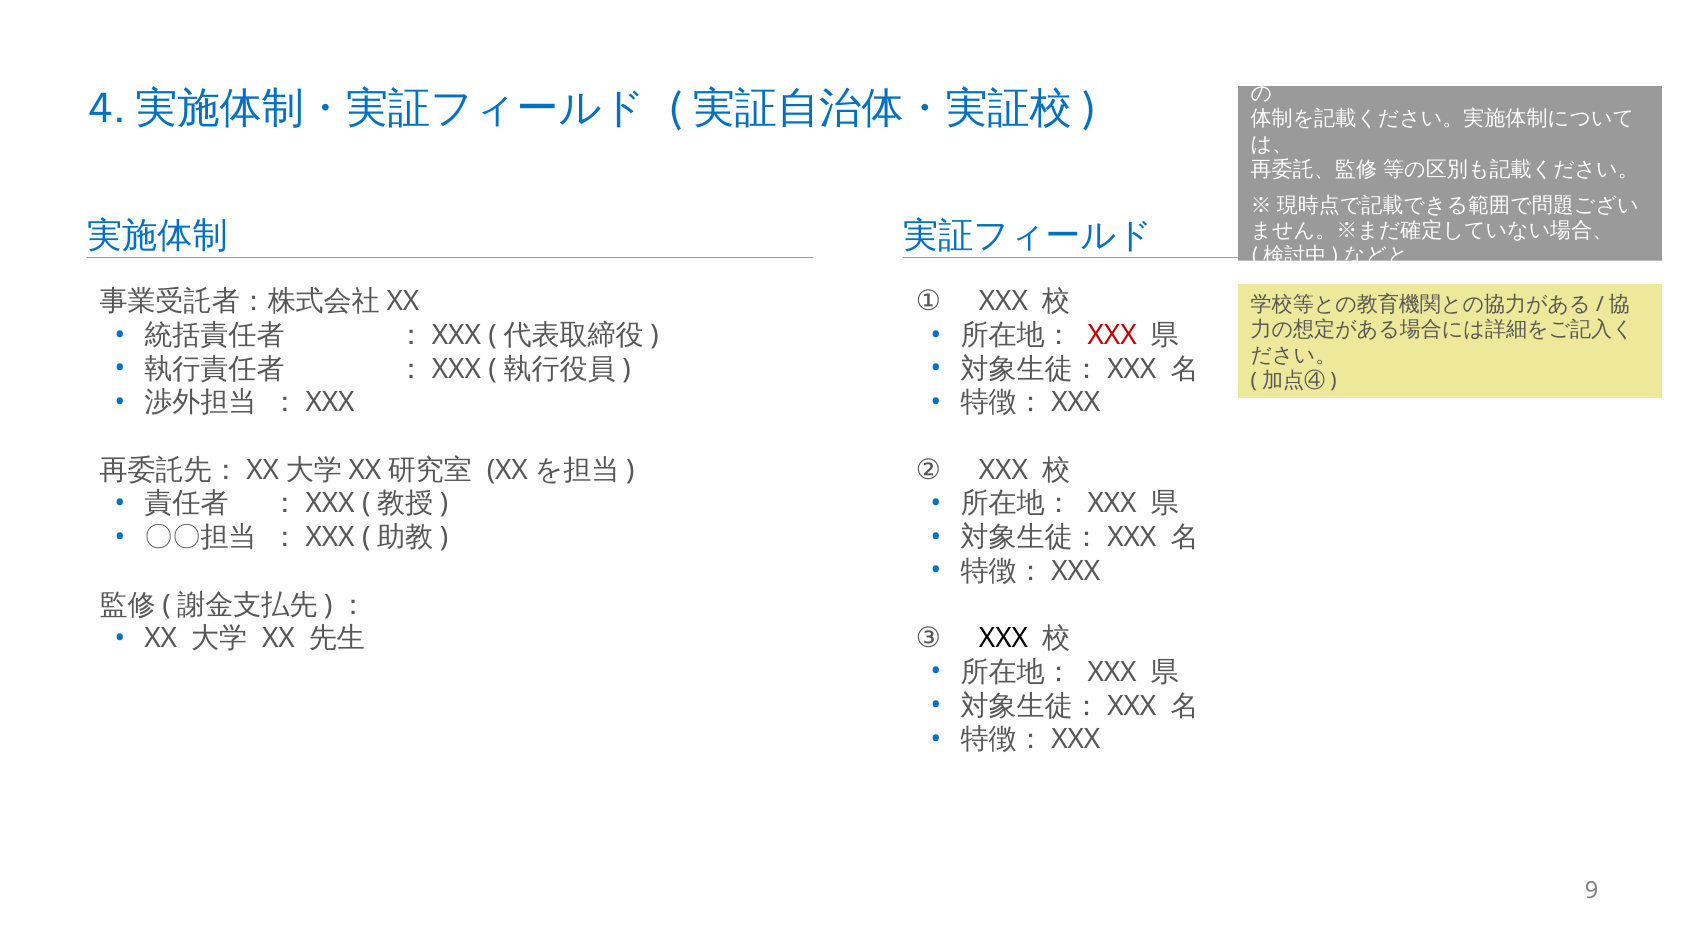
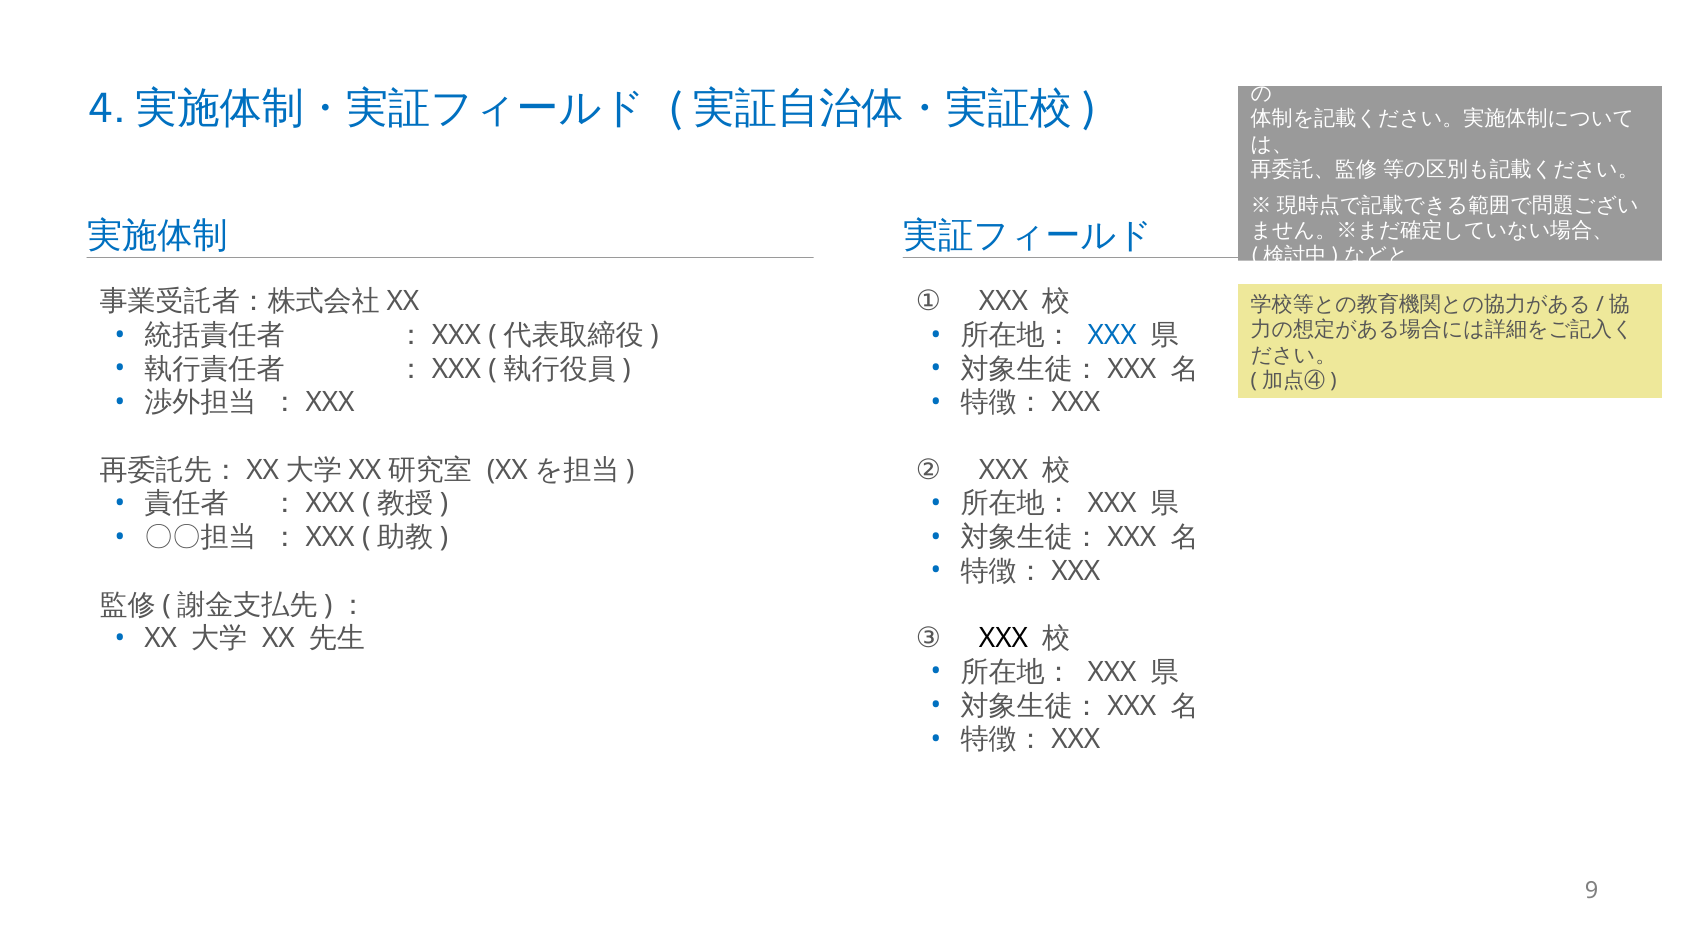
XXX colour: red -> blue (1112, 335)
